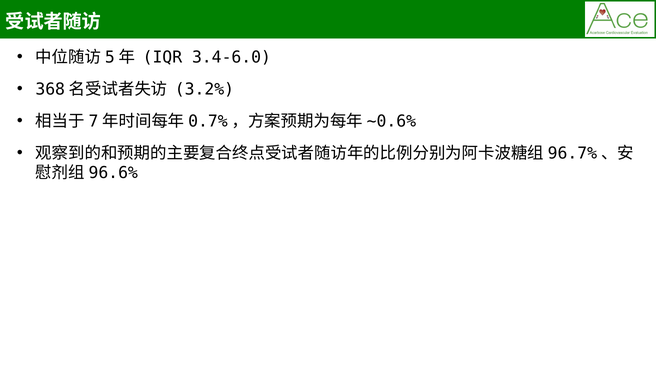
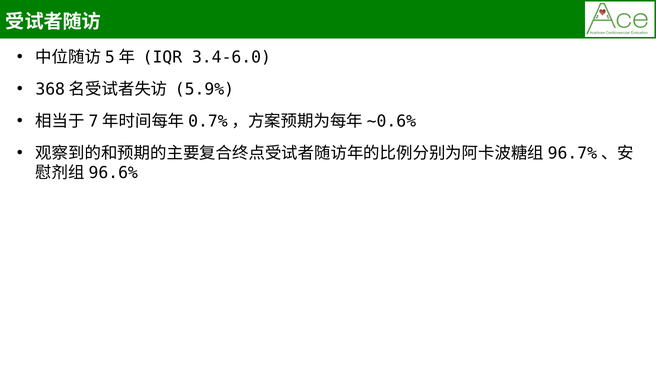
3.2%: 3.2% -> 5.9% (204, 89)
